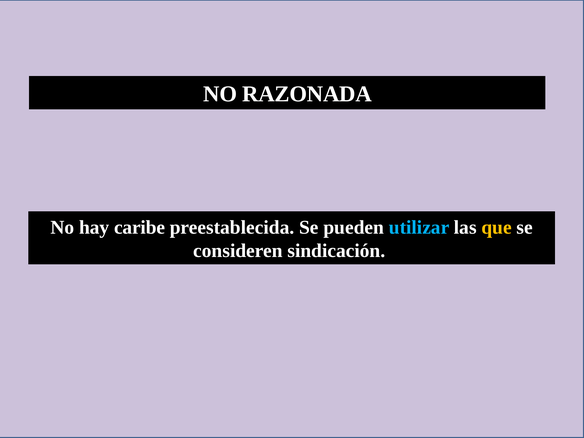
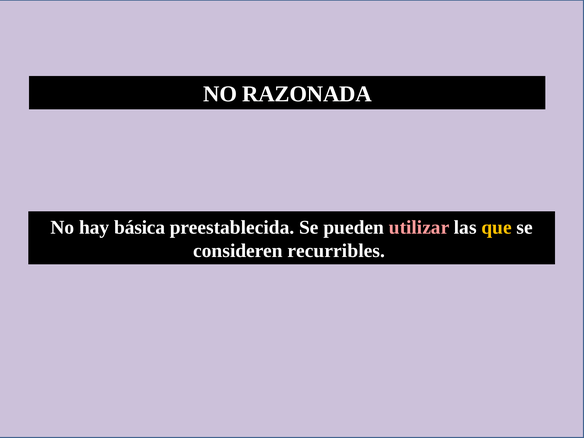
caribe: caribe -> básica (140, 227)
utilizar colour: light blue -> pink (419, 227)
sindicación: sindicación -> recurribles (336, 251)
